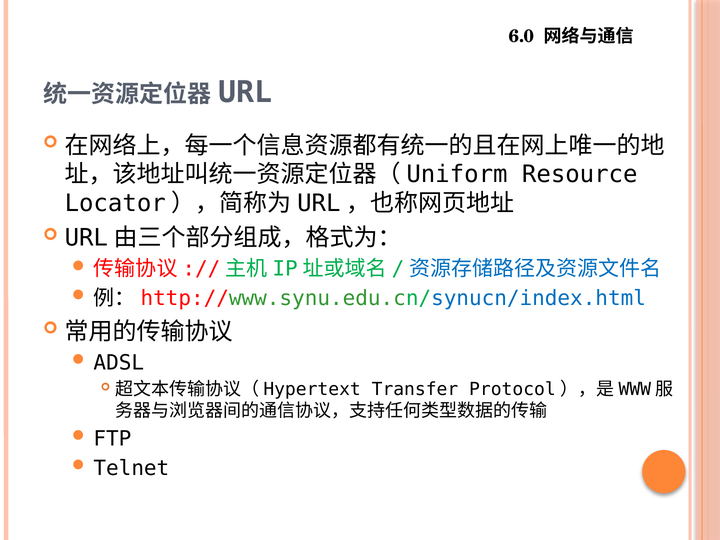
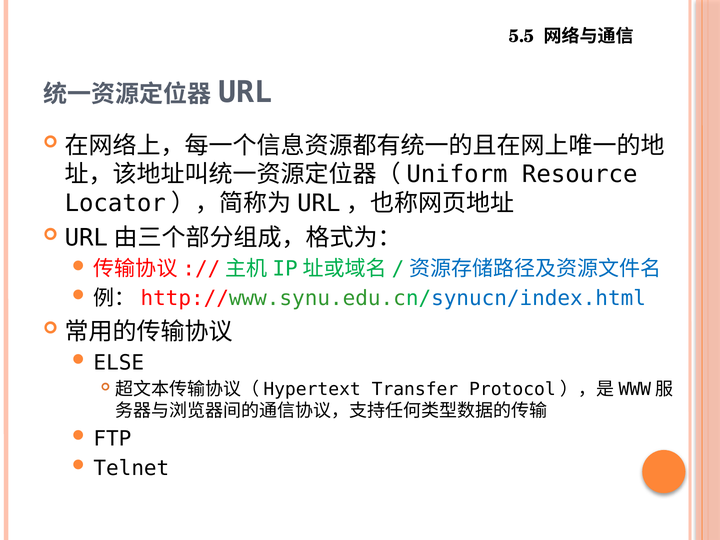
6.0: 6.0 -> 5.5 (522, 36)
ADSL: ADSL -> ELSE (119, 363)
